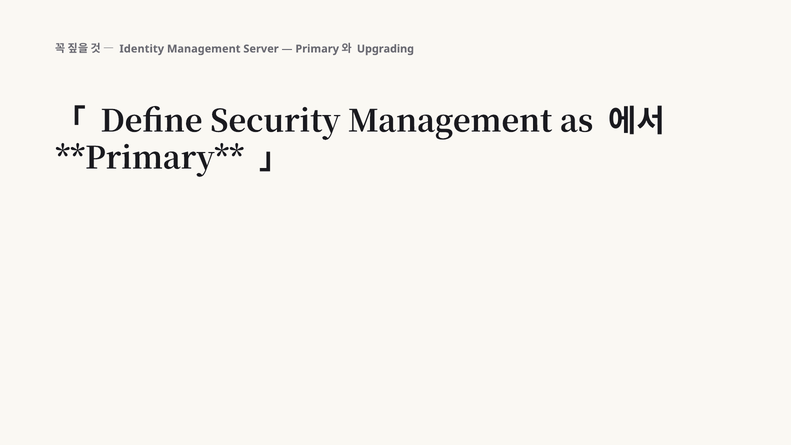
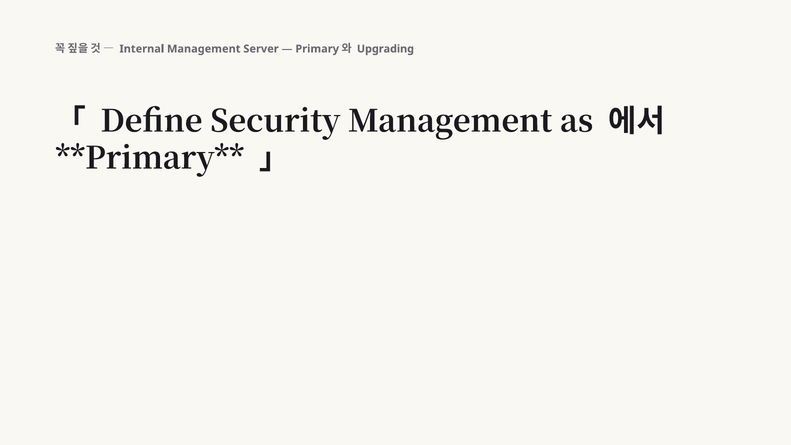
Identity: Identity -> Internal (142, 49)
